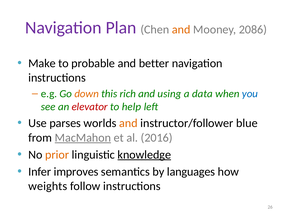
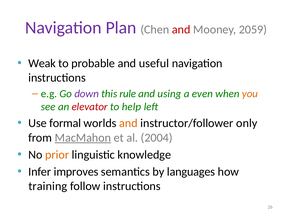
and colour: orange -> red (181, 30)
2086: 2086 -> 2059 (253, 30)
Make: Make -> Weak (42, 63)
better: better -> useful (154, 63)
down colour: orange -> purple (87, 94)
rich: rich -> rule (128, 94)
data: data -> even (202, 94)
you colour: blue -> orange (250, 94)
parses: parses -> formal (65, 123)
blue: blue -> only (247, 123)
2016: 2016 -> 2004 (157, 138)
knowledge underline: present -> none (144, 155)
weights: weights -> training (48, 187)
